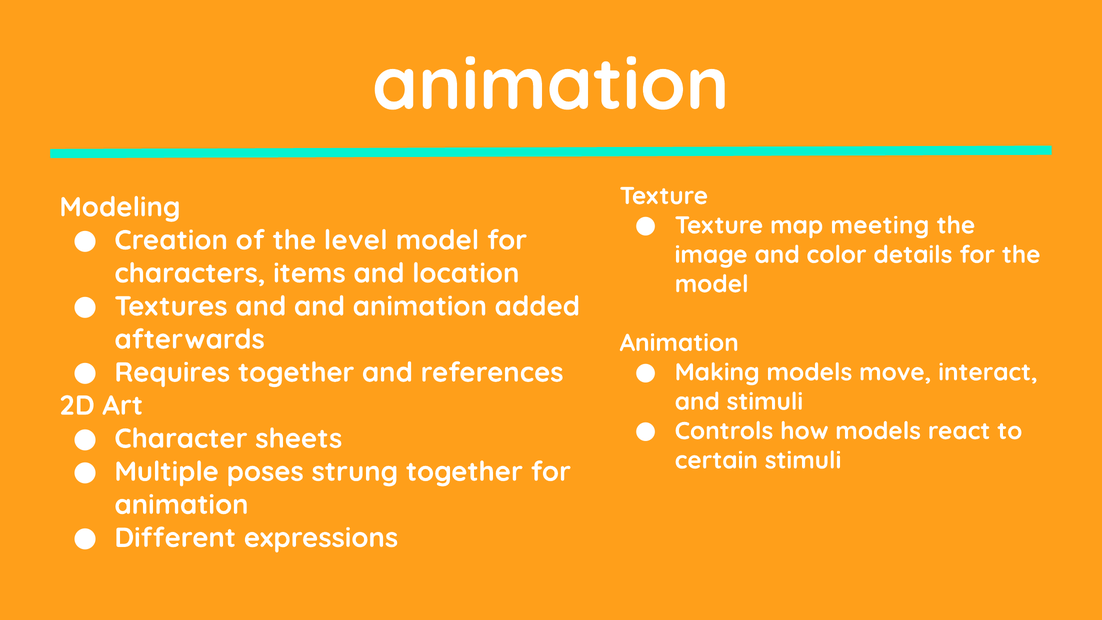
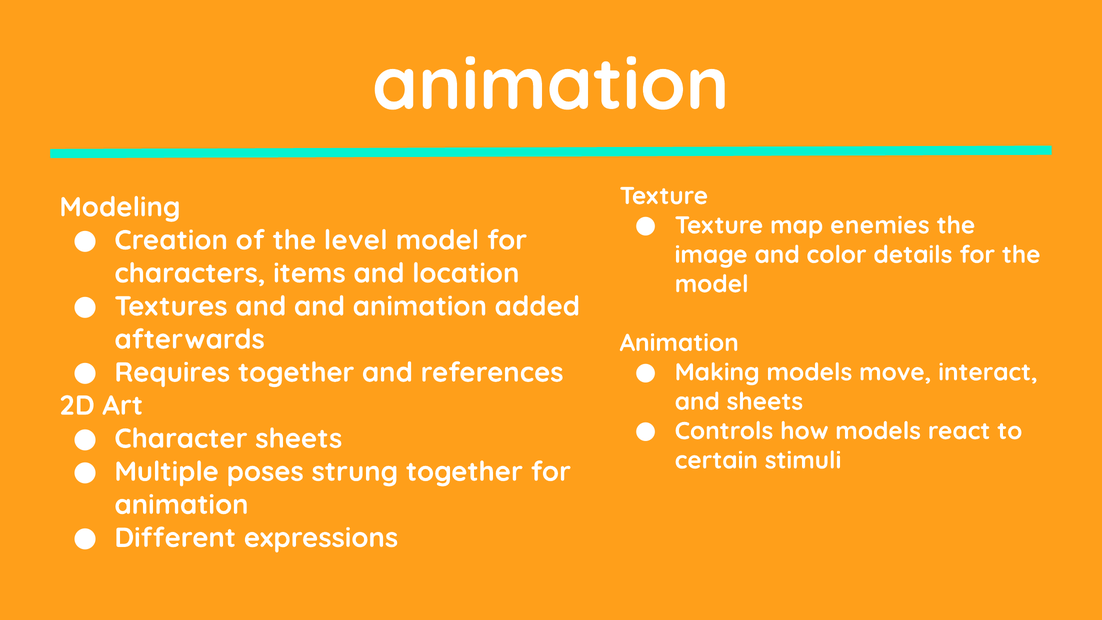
meeting: meeting -> enemies (880, 225)
and stimuli: stimuli -> sheets (765, 402)
